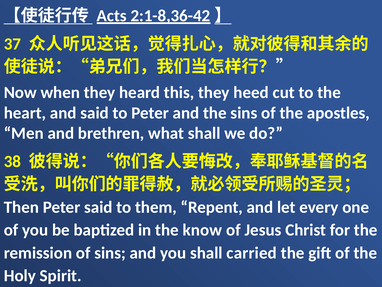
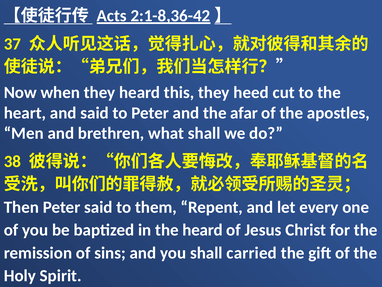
the sins: sins -> afar (244, 113)
the know: know -> heard (203, 230)
